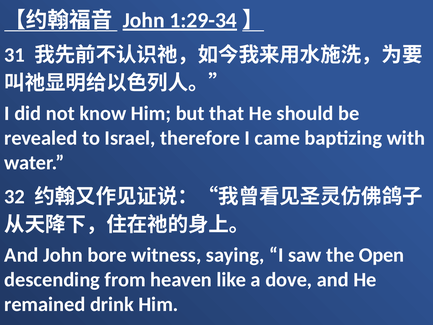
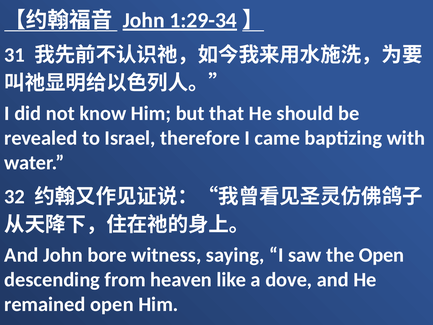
remained drink: drink -> open (112, 304)
